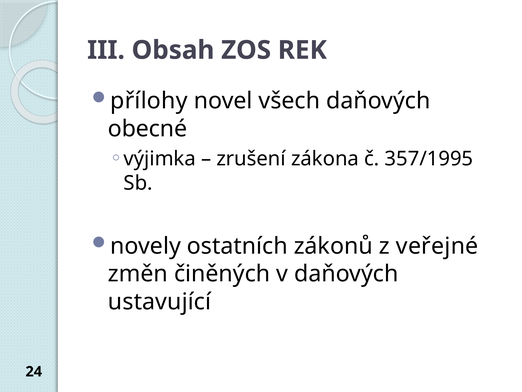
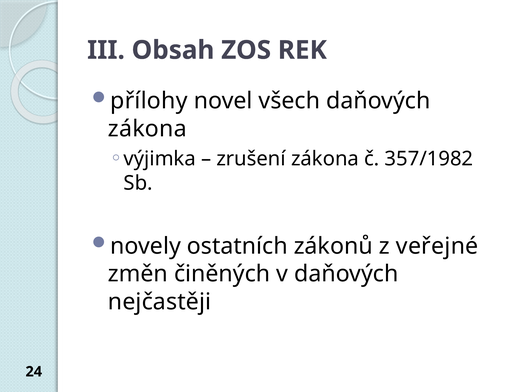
obecné: obecné -> zákona (147, 129)
357/1995: 357/1995 -> 357/1982 (429, 159)
ustavující: ustavující -> nejčastěji (160, 301)
